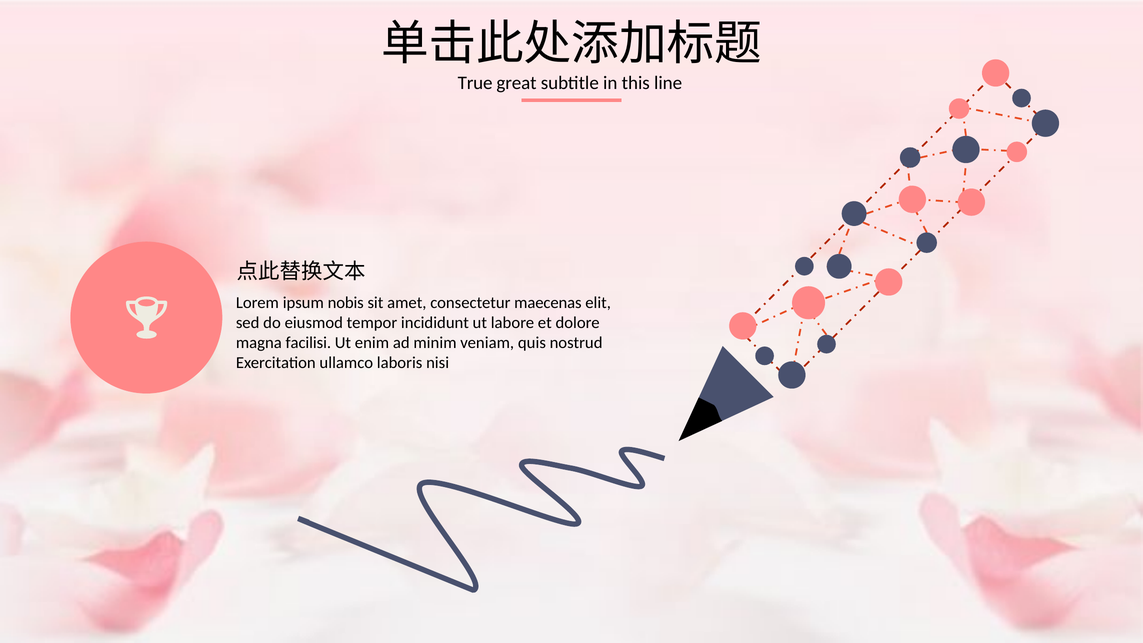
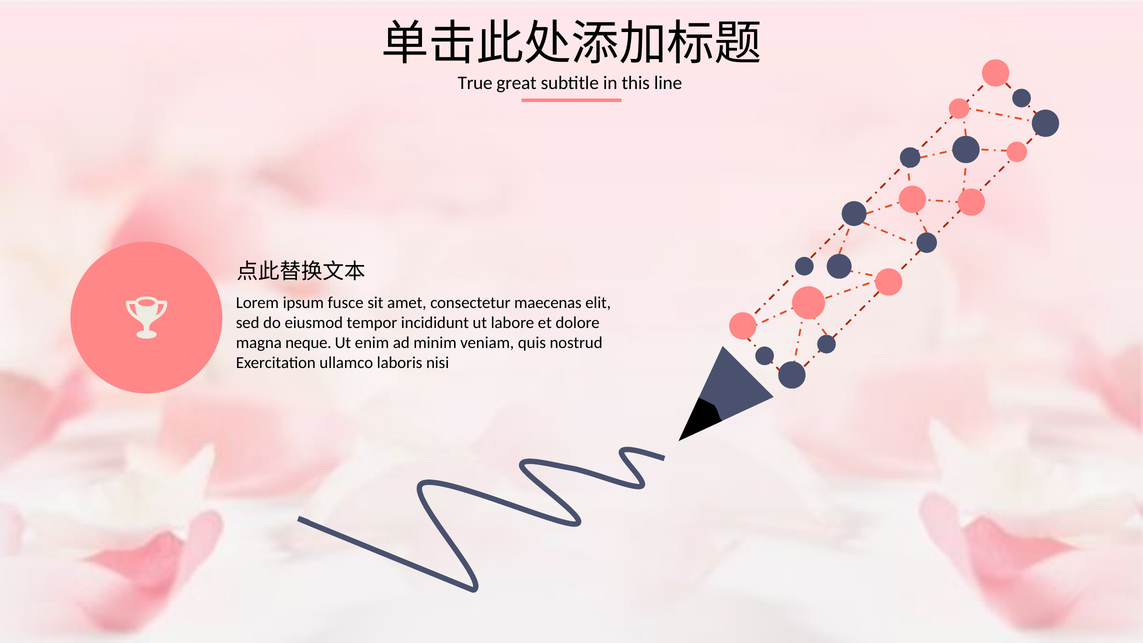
nobis: nobis -> fusce (346, 303)
facilisi: facilisi -> neque (308, 343)
